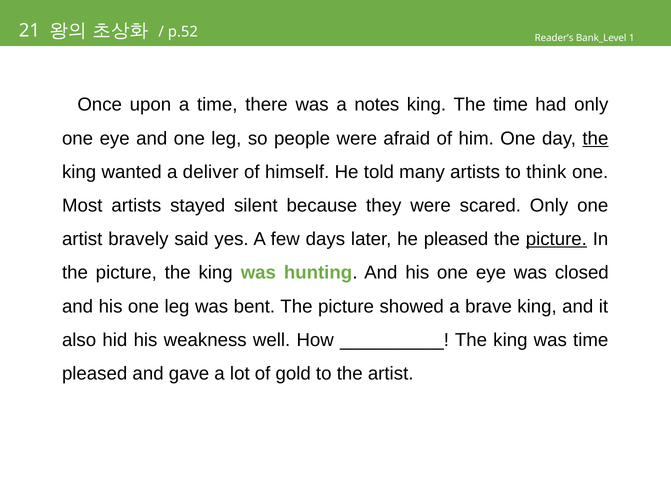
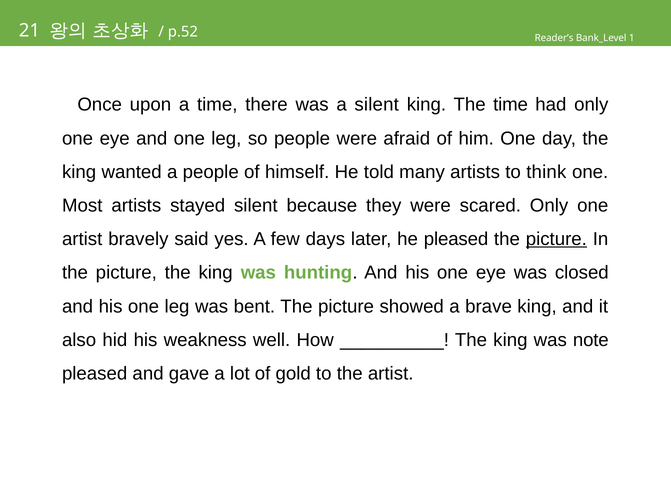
a notes: notes -> silent (377, 105)
the underline: present -> none (595, 138)
a deliver: deliver -> people (211, 172)
was time: time -> note (591, 339)
